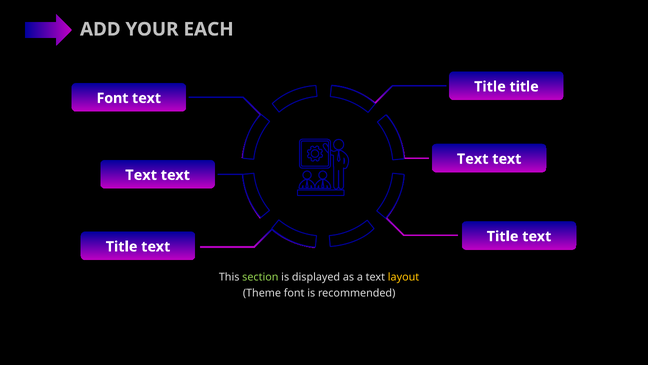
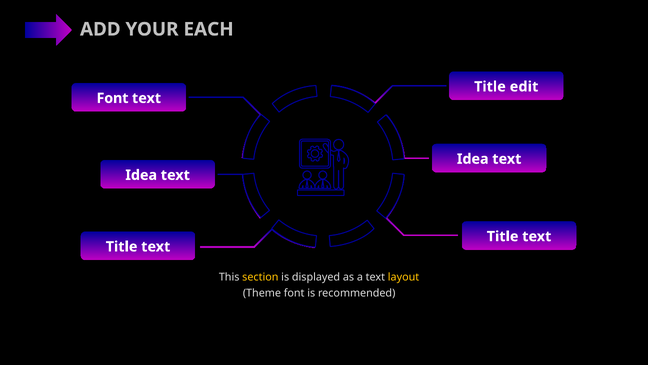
title: title -> edit (524, 87)
Text: Text -> Idea (473, 159)
Text: Text -> Idea (141, 175)
section colour: light green -> yellow (260, 277)
